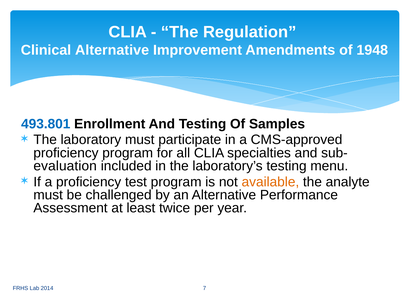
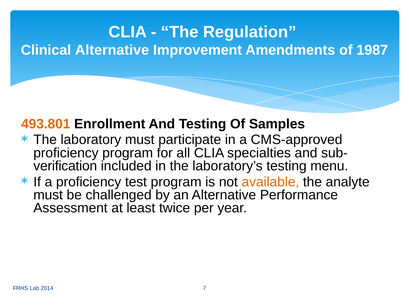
1948: 1948 -> 1987 (372, 50)
493.801 colour: blue -> orange (46, 124)
evaluation: evaluation -> verification (65, 166)
